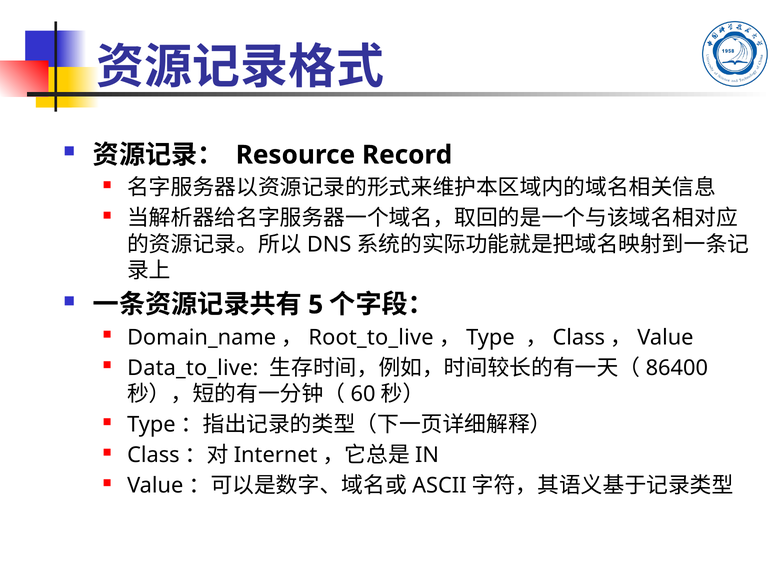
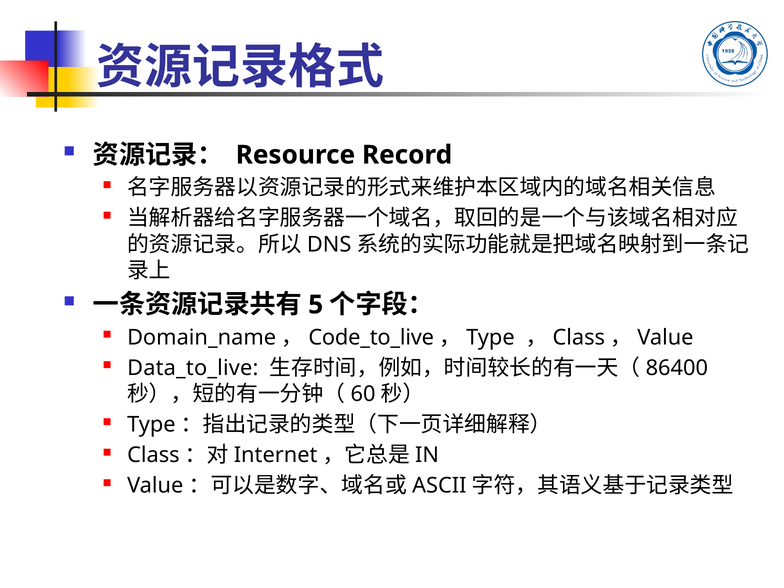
Root_to_live: Root_to_live -> Code_to_live (371, 338)
